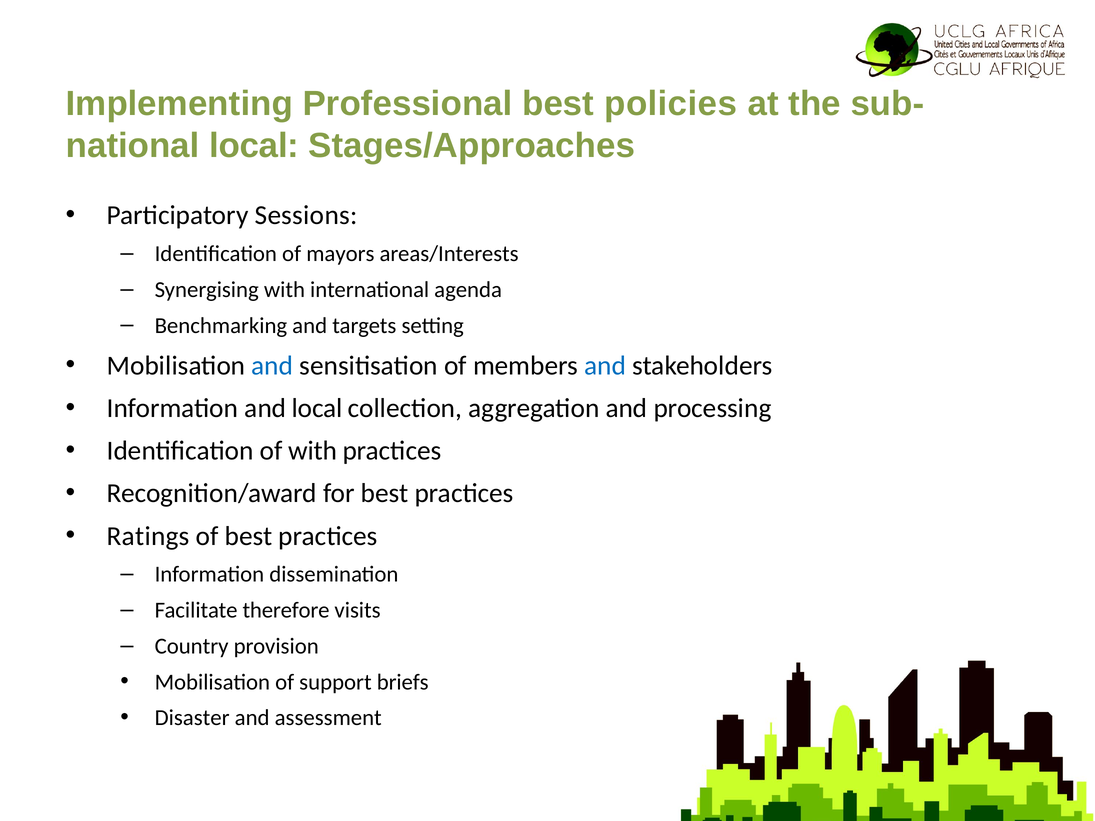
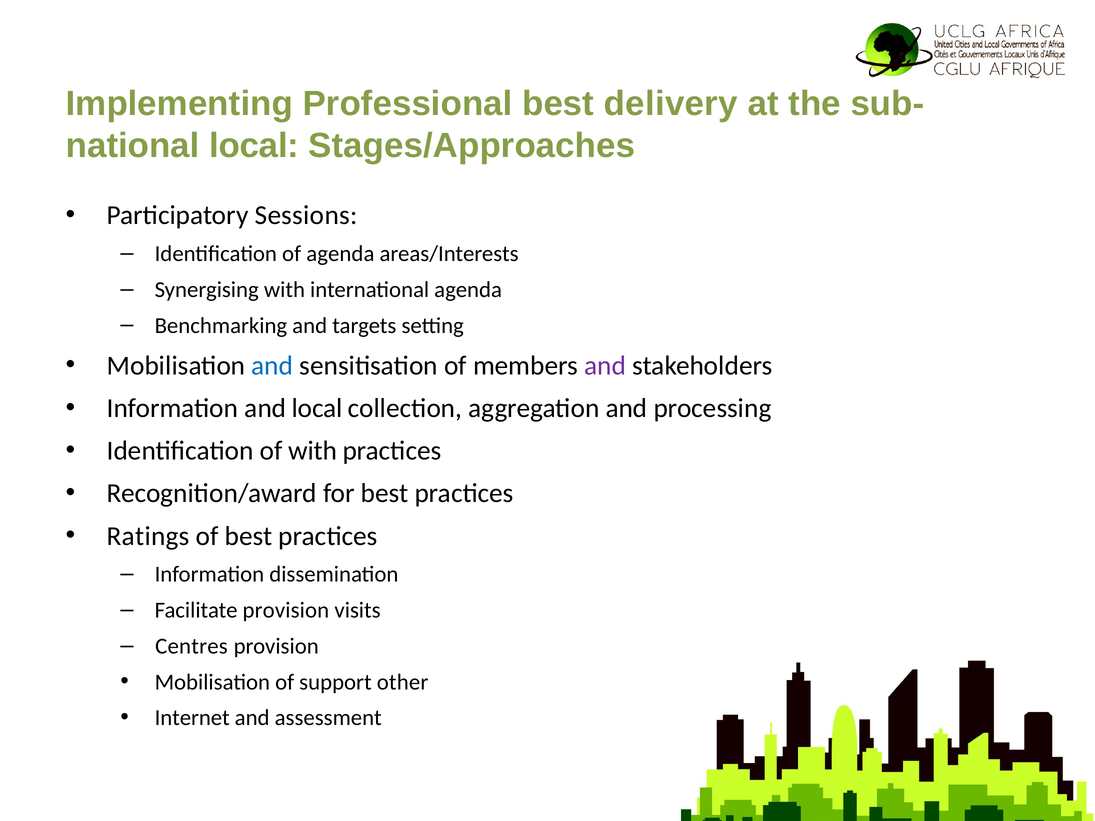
policies: policies -> delivery (671, 104)
of mayors: mayors -> agenda (340, 254)
and colour: blue -> purple (605, 366)
Facilitate therefore: therefore -> provision (286, 610)
Country: Country -> Centres (191, 646)
briefs: briefs -> other (403, 682)
Disaster: Disaster -> Internet (192, 718)
